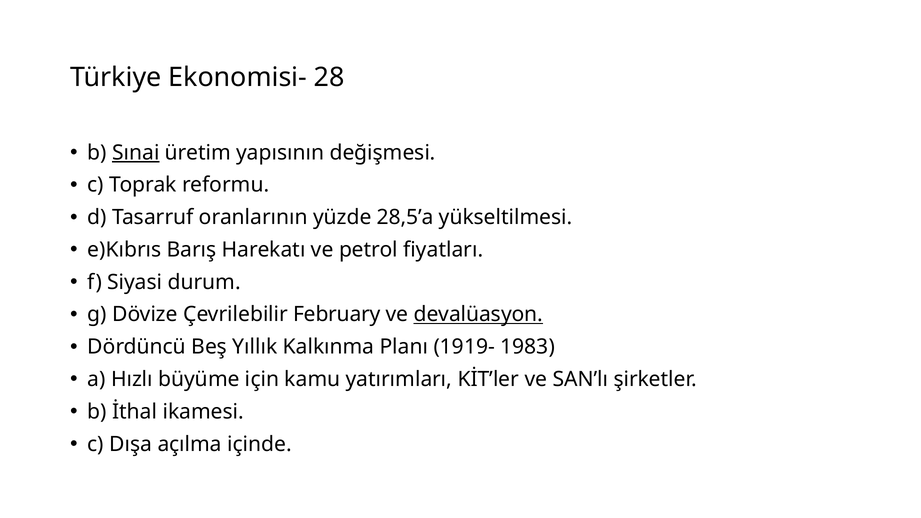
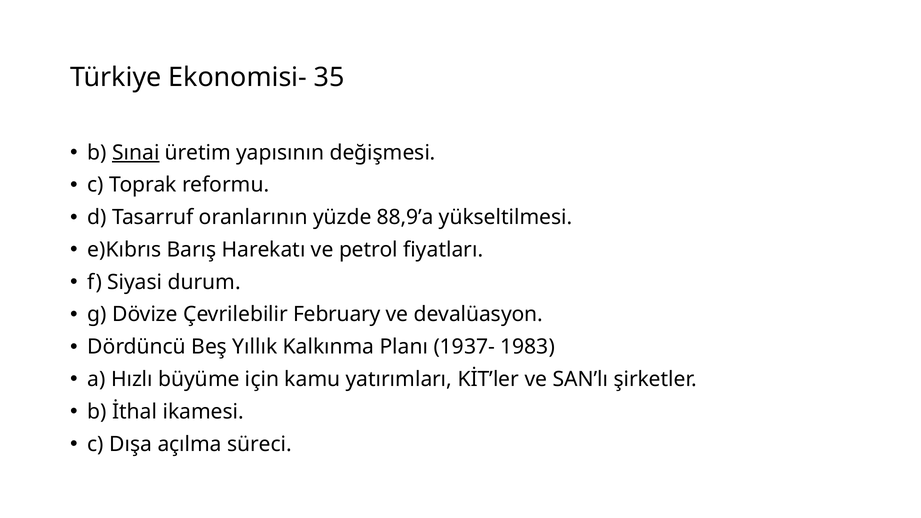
28: 28 -> 35 (329, 77)
28,5’a: 28,5’a -> 88,9’a (405, 217)
devalüasyon underline: present -> none (478, 315)
1919-: 1919- -> 1937- (464, 347)
içinde: içinde -> süreci (259, 444)
